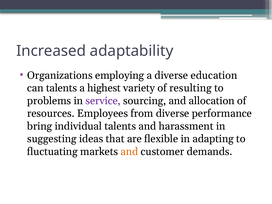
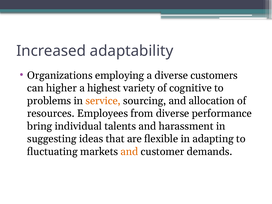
education: education -> customers (214, 75)
can talents: talents -> higher (61, 88)
resulting: resulting -> cognitive (191, 88)
service colour: purple -> orange (103, 101)
